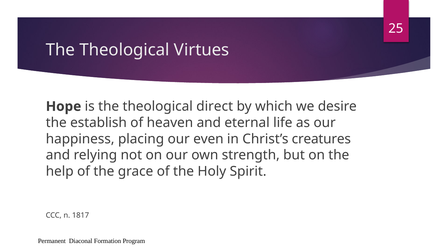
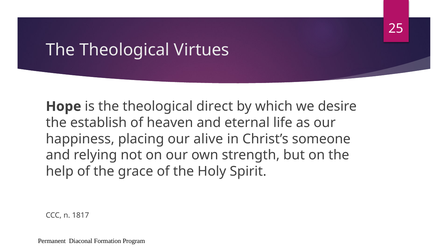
even: even -> alive (208, 139)
creatures: creatures -> someone (321, 139)
